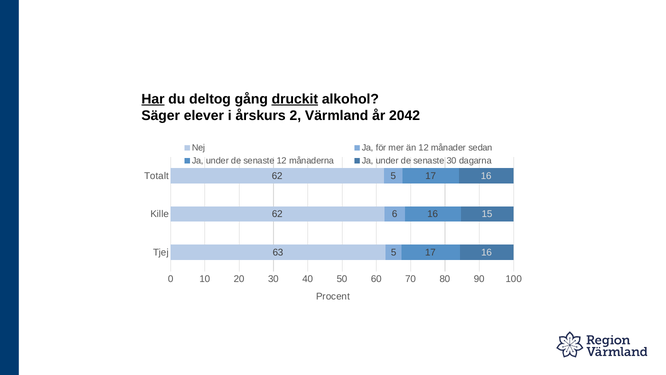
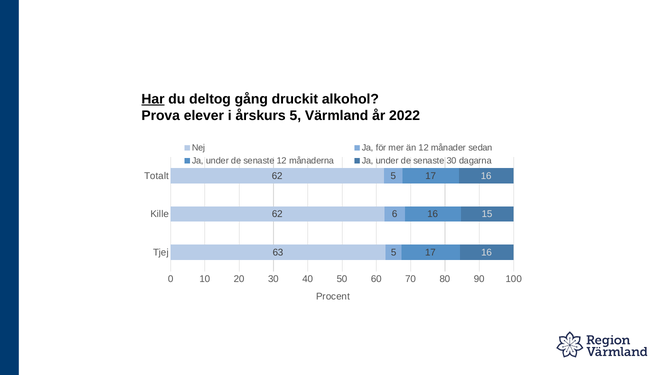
druckit underline: present -> none (295, 99)
Säger: Säger -> Prova (161, 116)
årskurs 2: 2 -> 5 (295, 116)
2042: 2042 -> 2022 (405, 116)
